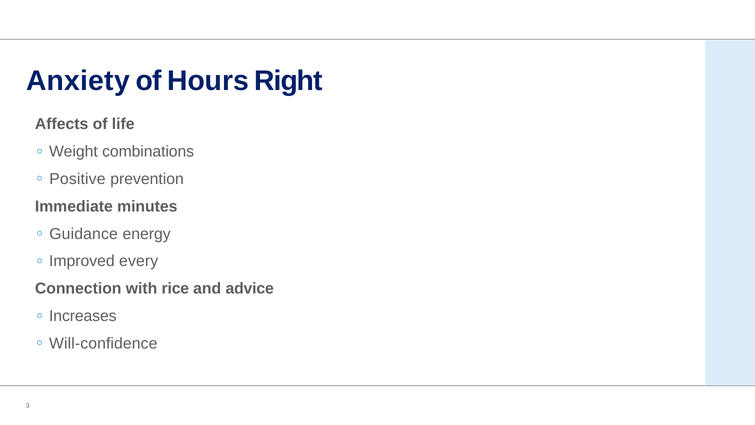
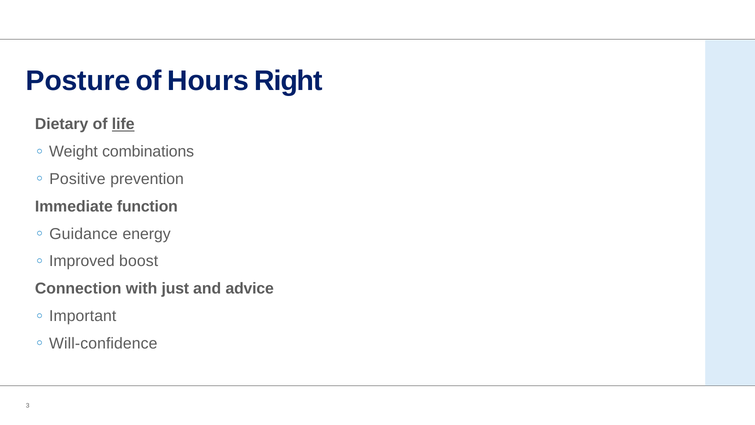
Anxiety: Anxiety -> Posture (78, 81)
Affects: Affects -> Dietary (62, 124)
life underline: none -> present (123, 124)
minutes: minutes -> function (147, 206)
every: every -> boost (139, 261)
rice: rice -> just (175, 288)
Increases: Increases -> Important (83, 316)
